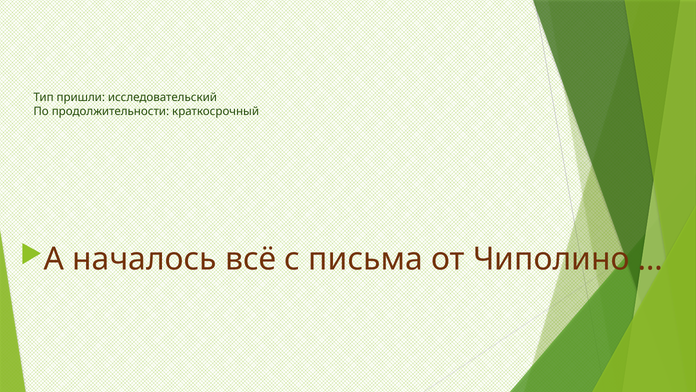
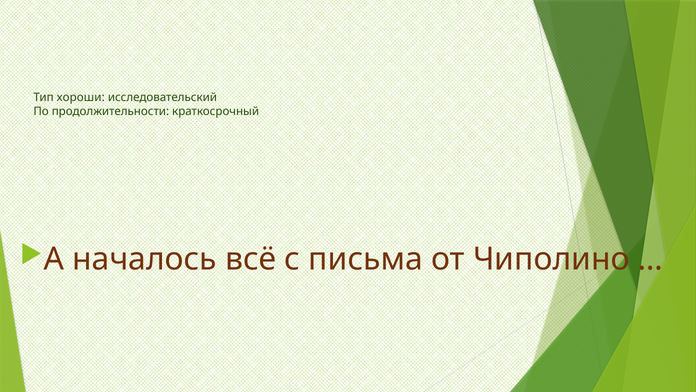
пришли: пришли -> хороши (81, 97)
